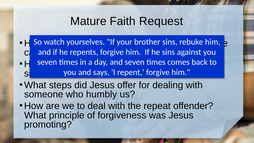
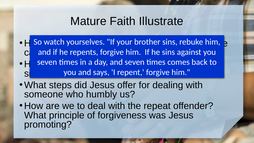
Faith Request: Request -> Illustrate (161, 21)
